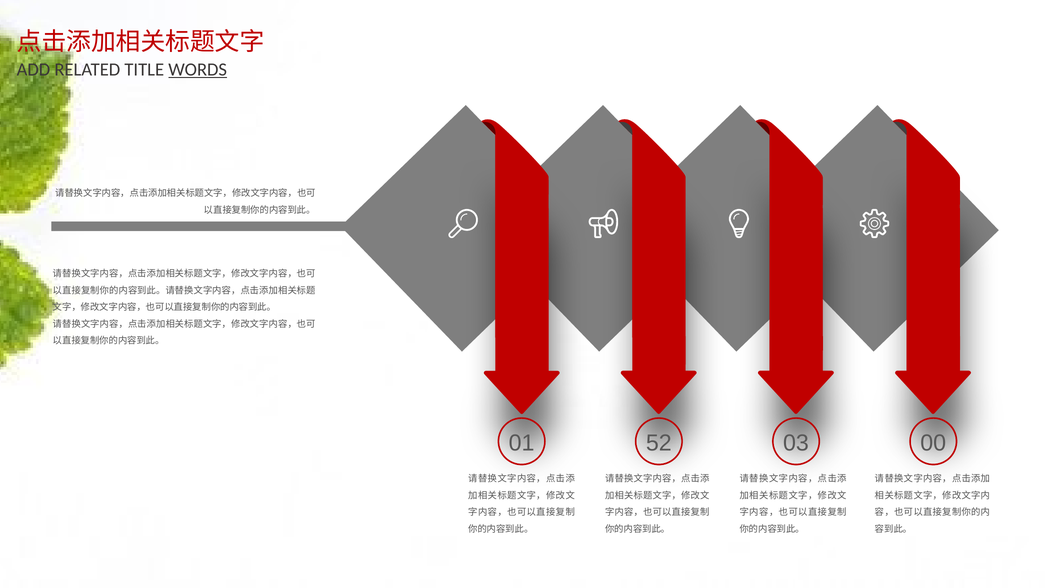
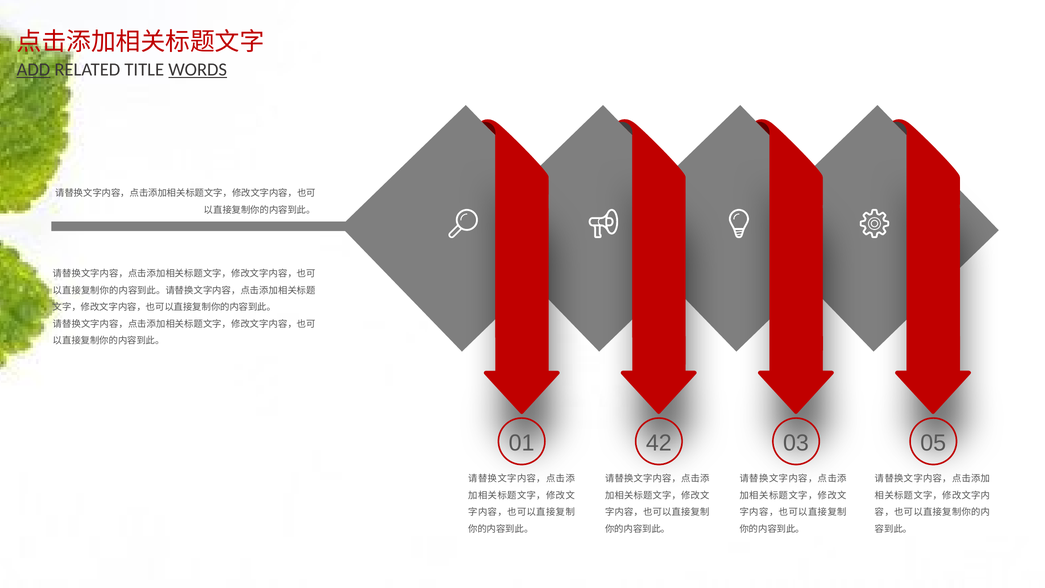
ADD underline: none -> present (33, 70)
52: 52 -> 42 (659, 443)
00: 00 -> 05 (933, 443)
